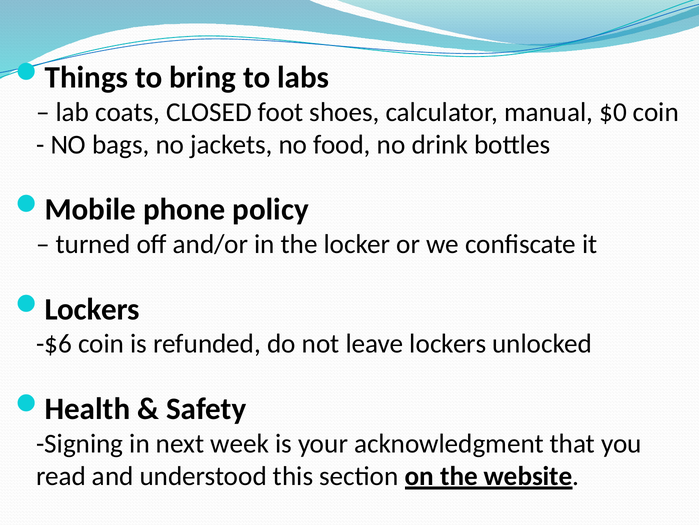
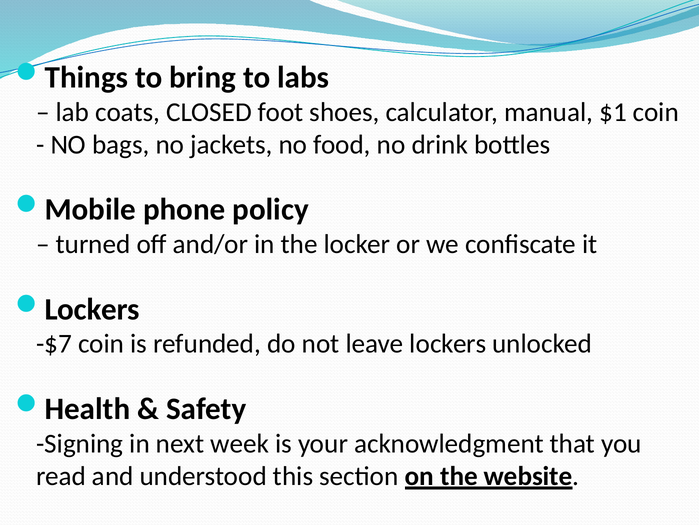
$0: $0 -> $1 (613, 112)
-$6: -$6 -> -$7 (54, 343)
